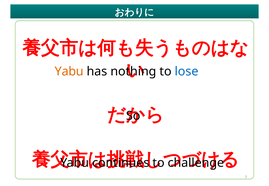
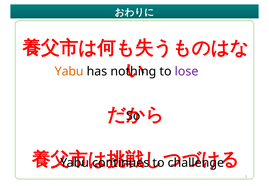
lose colour: blue -> purple (187, 71)
